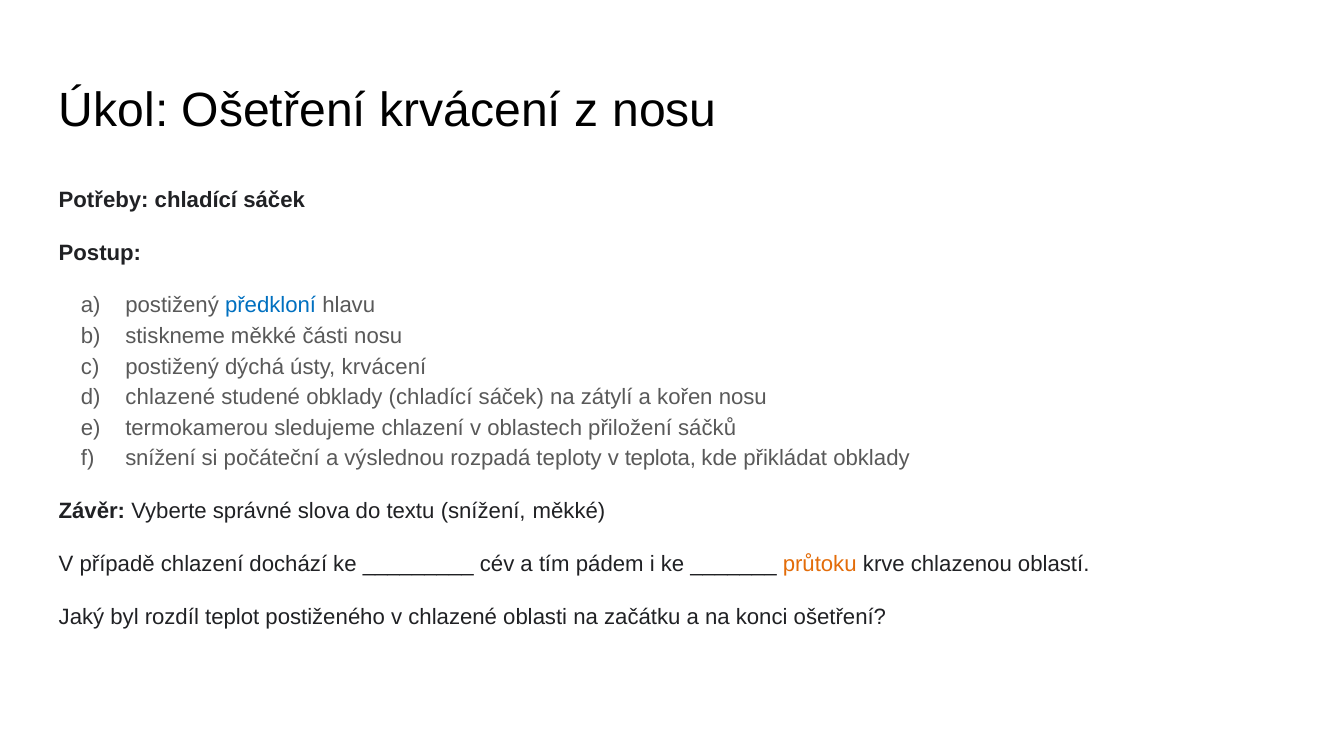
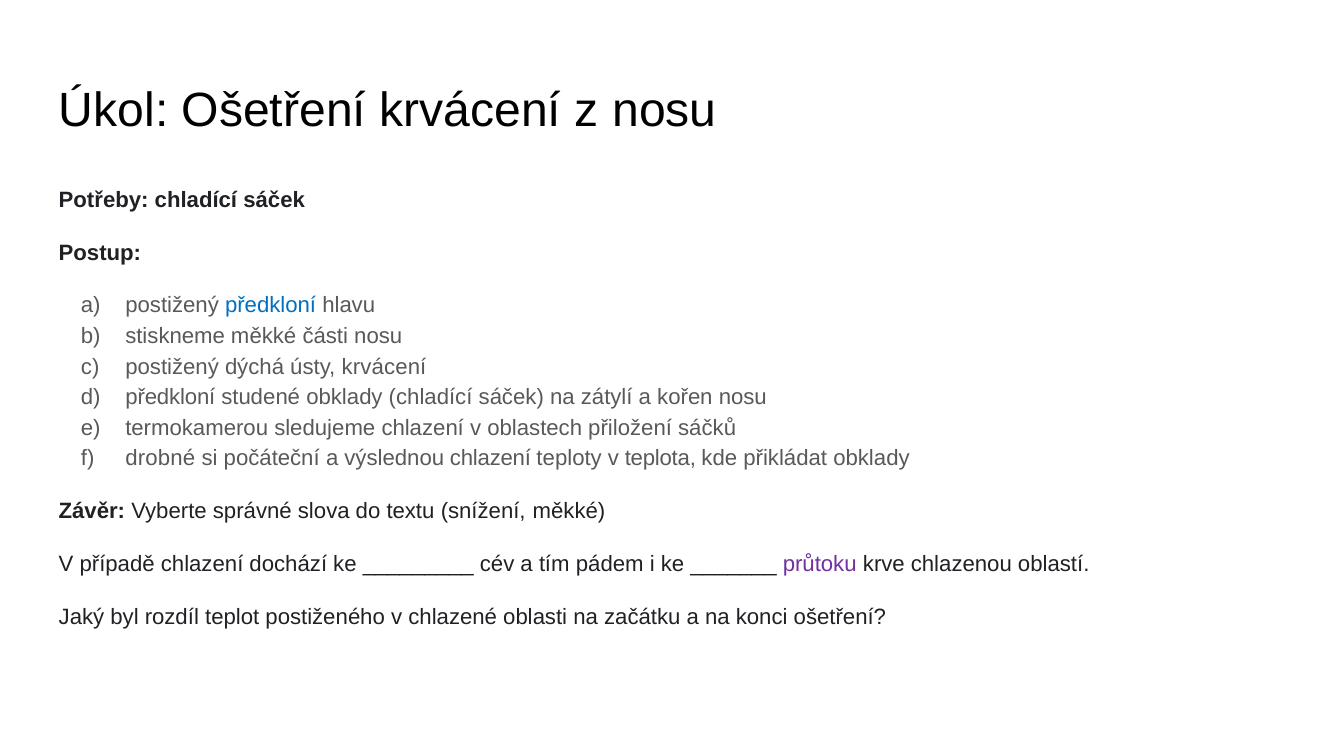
chlazené: chlazené -> předkloní (170, 398)
snížení: snížení -> drobné (160, 459)
výslednou rozpadá: rozpadá -> chlazení (490, 459)
průtoku colour: orange -> purple (820, 564)
